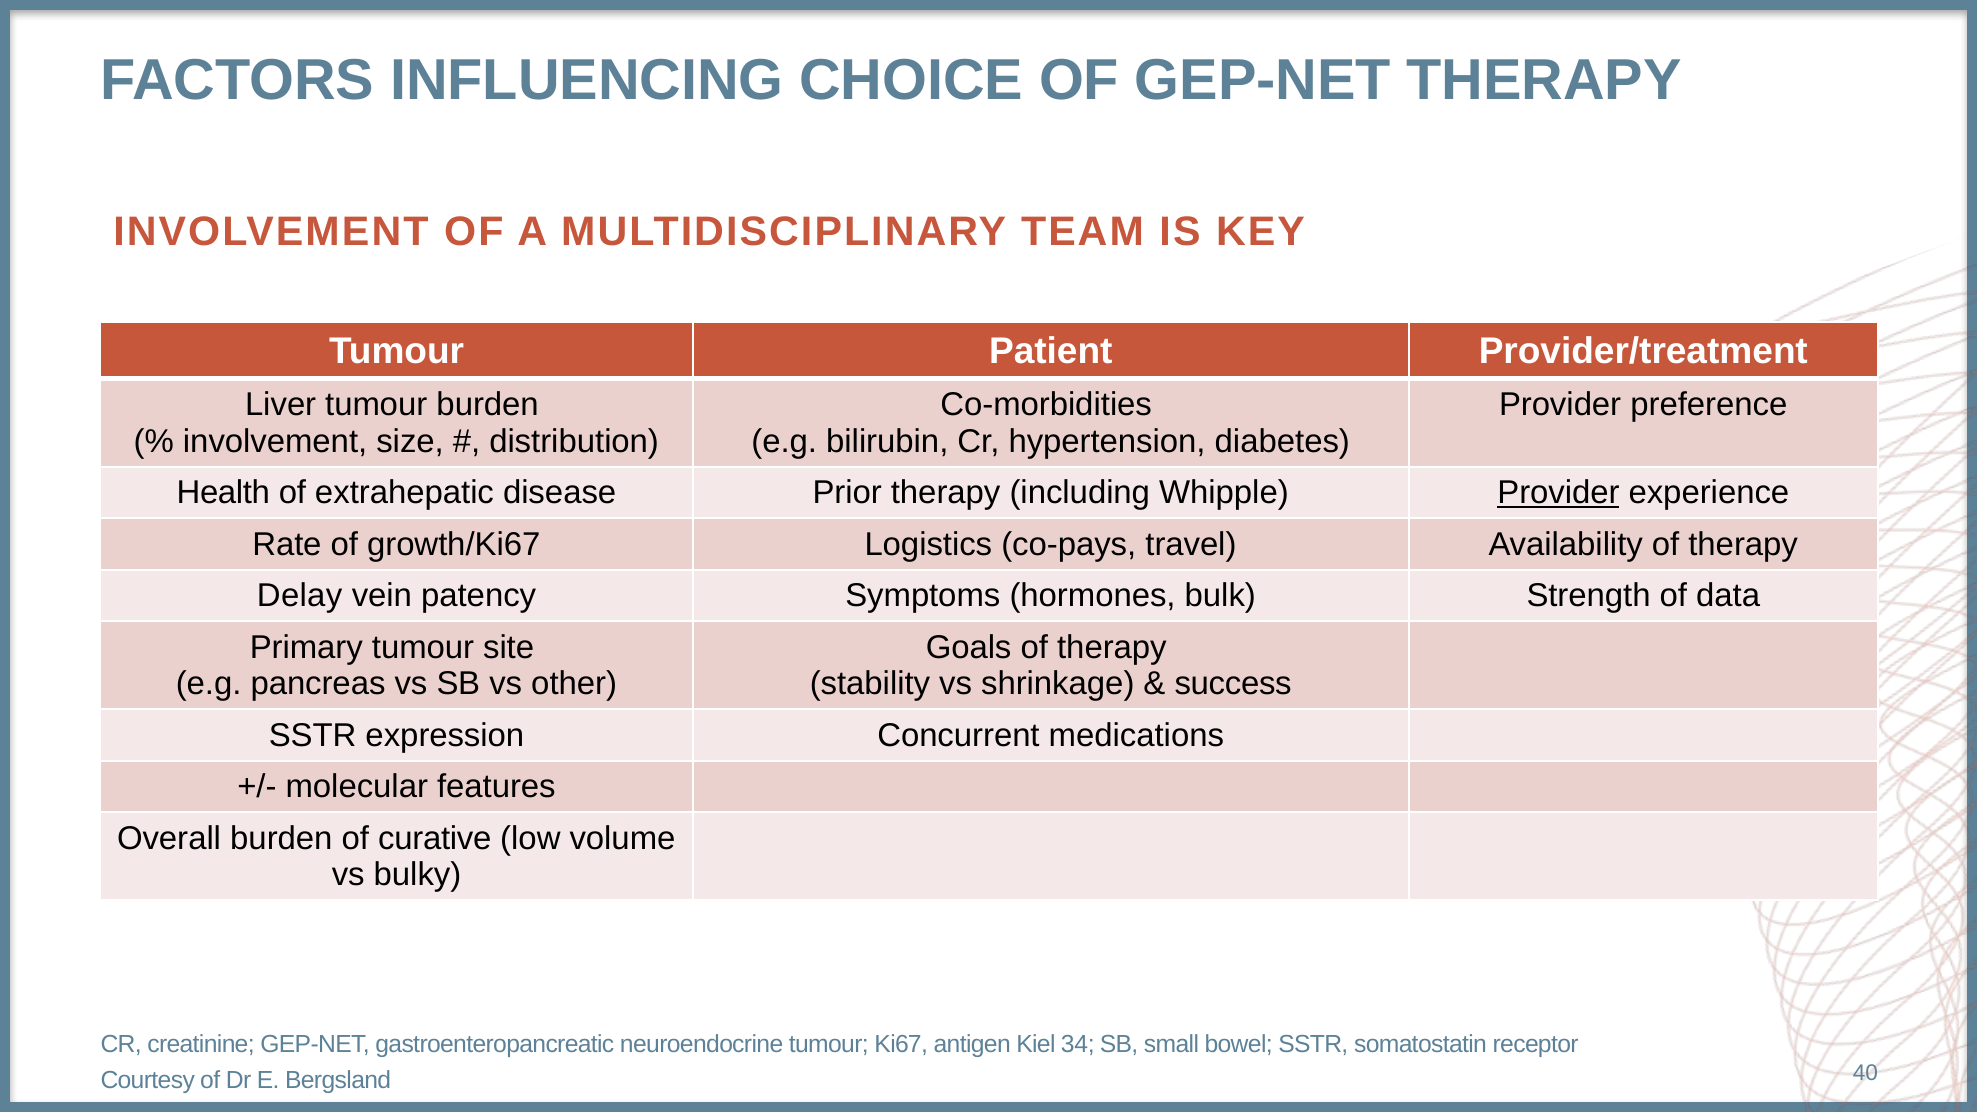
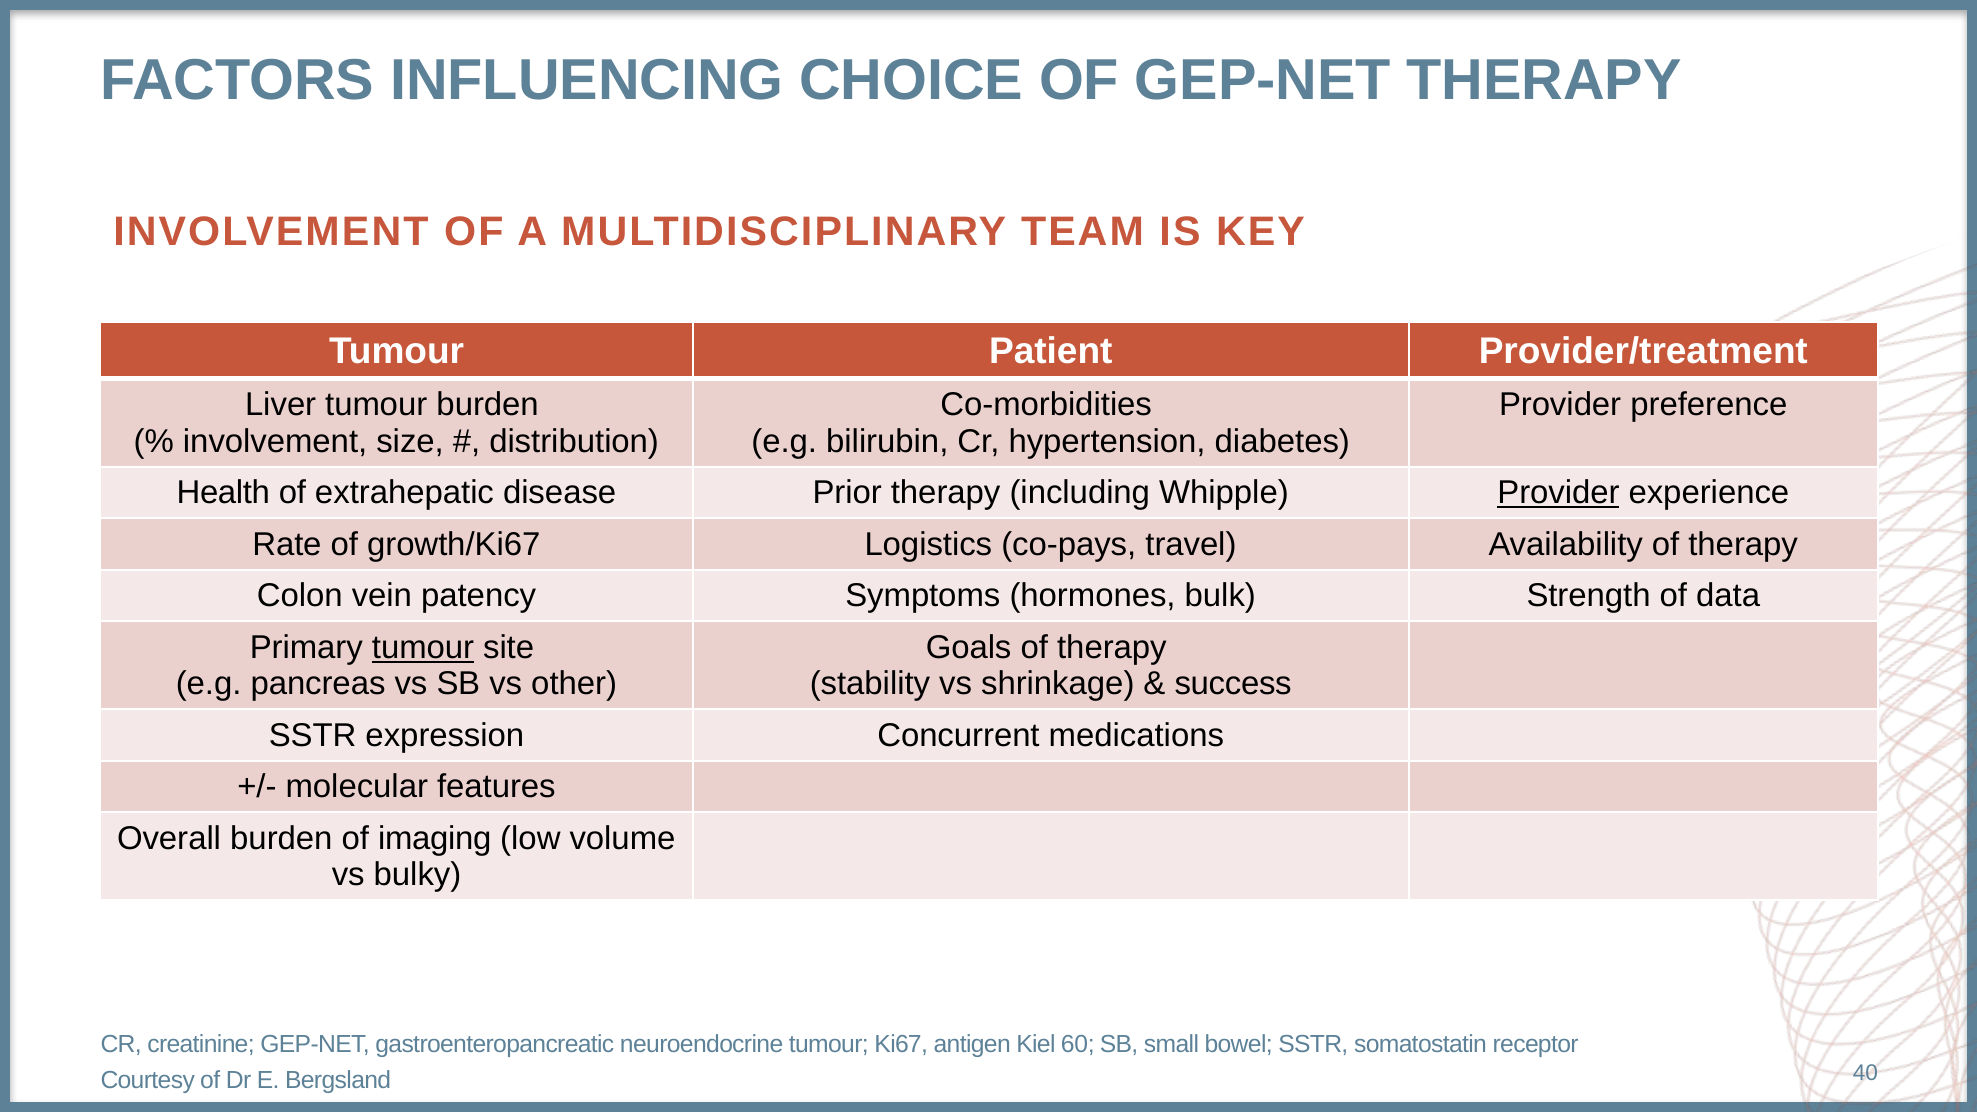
Delay: Delay -> Colon (300, 596)
tumour underline: none -> present (423, 647)
curative: curative -> imaging (435, 838)
34: 34 -> 60 (1078, 1044)
